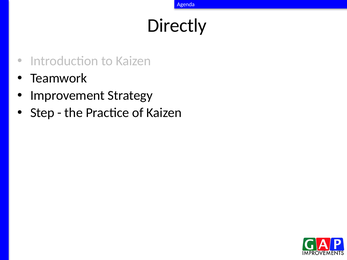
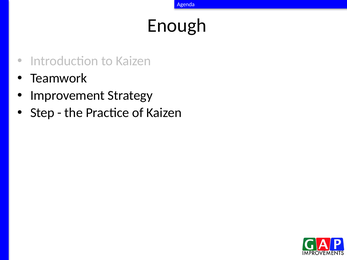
Directly: Directly -> Enough (177, 26)
